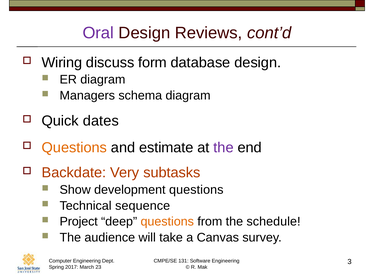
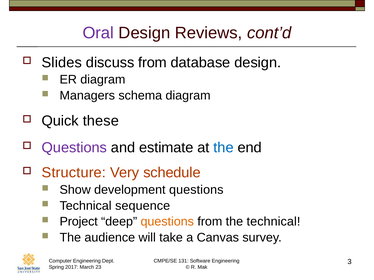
Wiring: Wiring -> Slides (62, 63)
discuss form: form -> from (153, 63)
dates: dates -> these (101, 121)
Questions colour: orange -> purple (74, 148)
the colour: purple -> blue (224, 148)
Backdate: Backdate -> Structure (74, 173)
subtasks: subtasks -> schedule (172, 173)
the schedule: schedule -> technical (274, 222)
